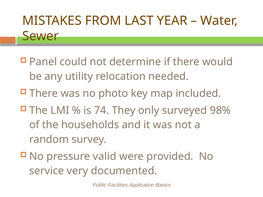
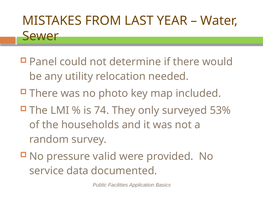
98%: 98% -> 53% (220, 111)
very: very -> data (78, 171)
